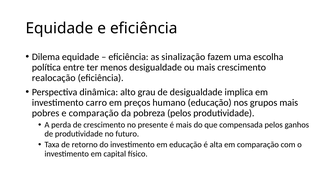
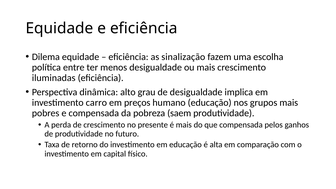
realocação: realocação -> iluminadas (54, 78)
e comparação: comparação -> compensada (94, 113)
pobreza pelos: pelos -> saem (179, 113)
